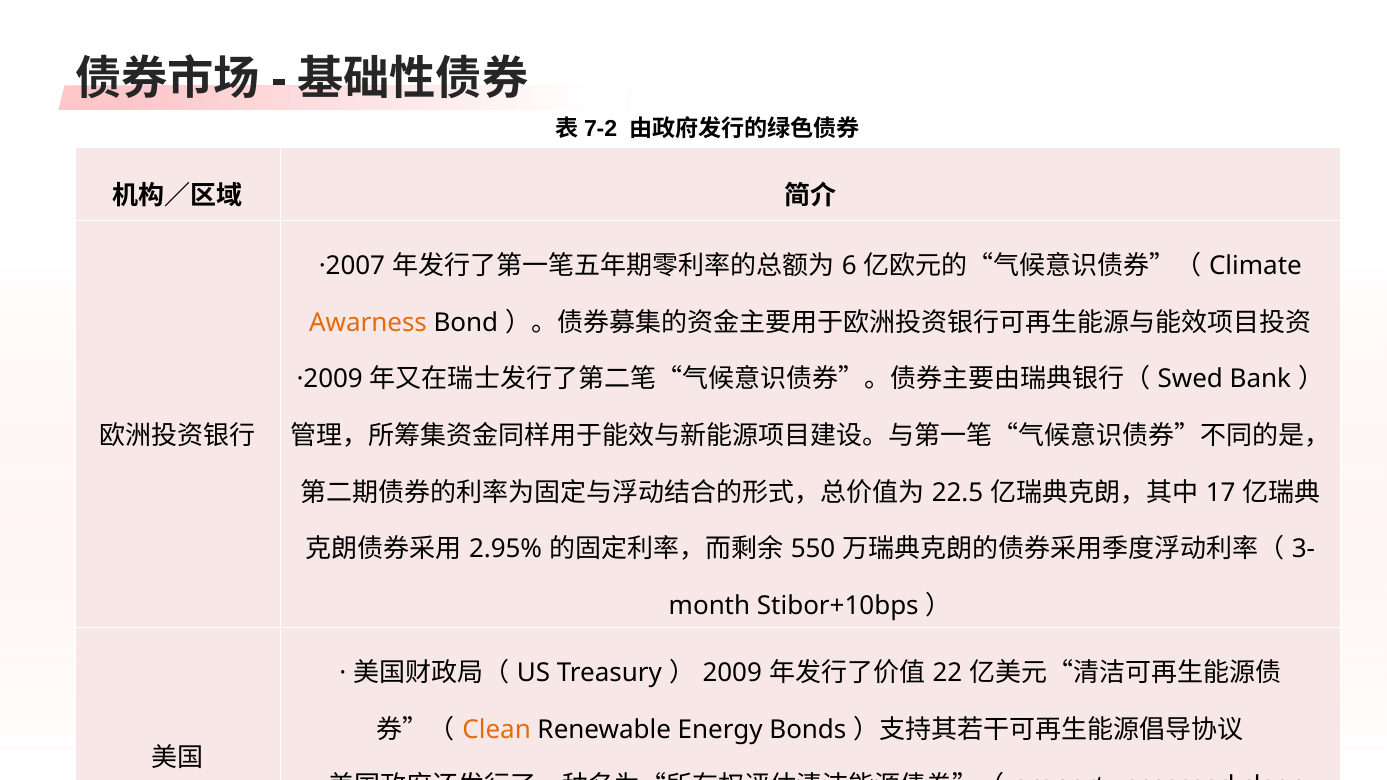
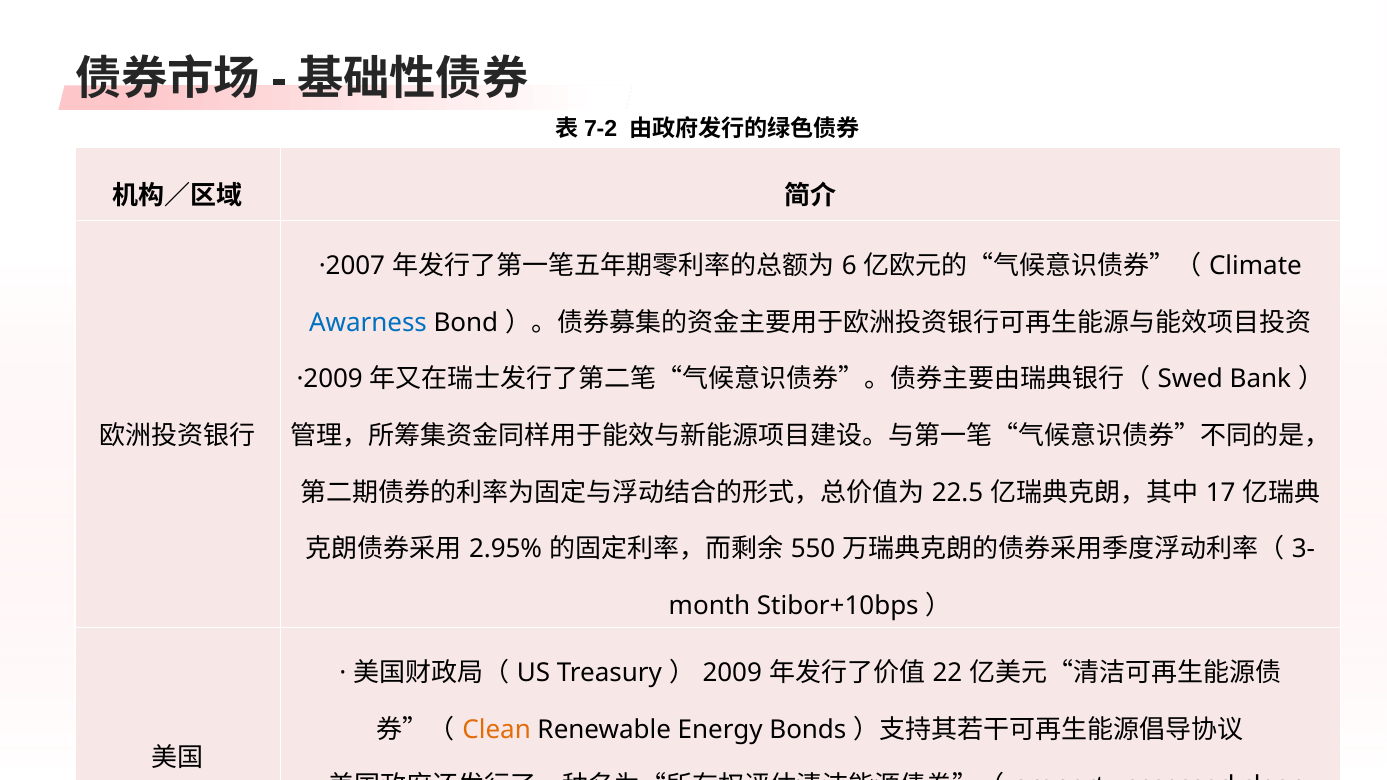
Awarness colour: orange -> blue (368, 323)
